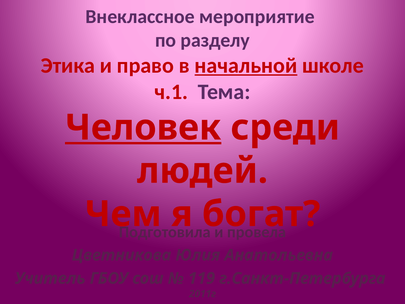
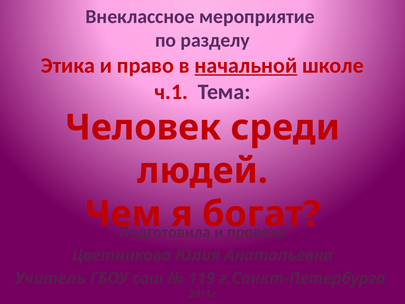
Человек underline: present -> none (143, 128)
